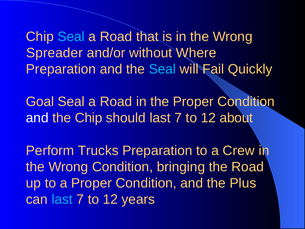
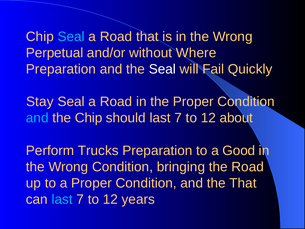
Spreader: Spreader -> Perpetual (55, 53)
Seal colour: light blue -> white (162, 69)
Goal: Goal -> Stay (40, 102)
and colour: white -> light blue (37, 118)
Crew: Crew -> Good (239, 150)
the Plus: Plus -> That (243, 183)
